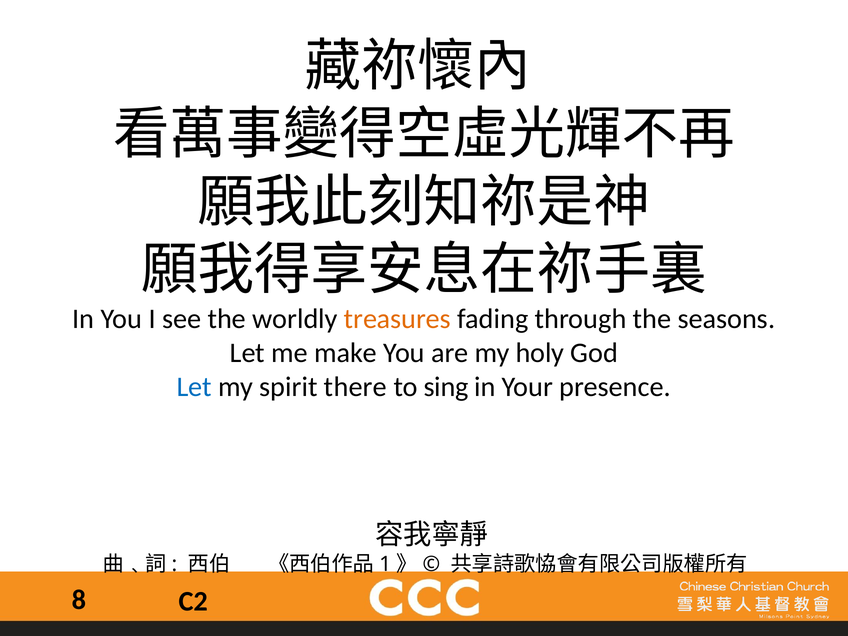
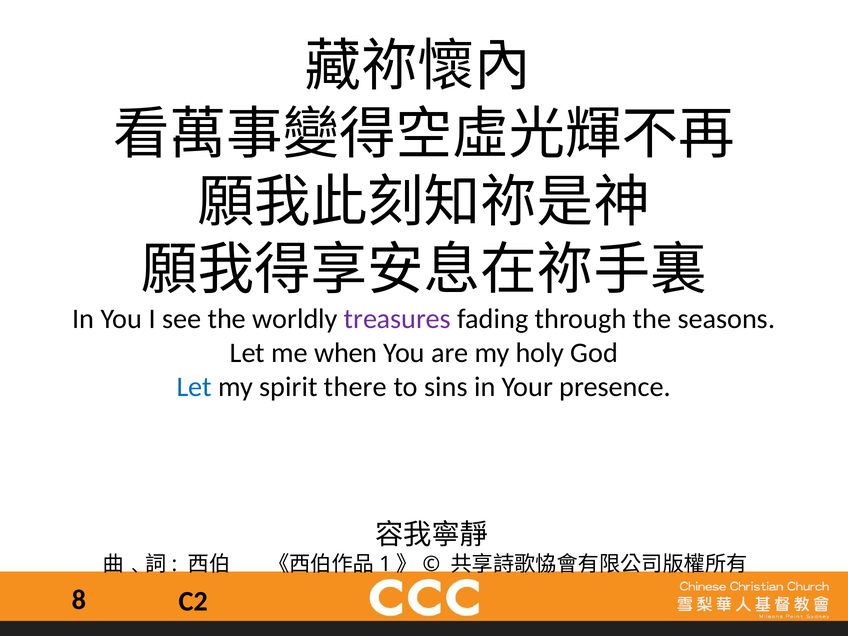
treasures colour: orange -> purple (397, 319)
make: make -> when (346, 353)
sing: sing -> sins (446, 387)
